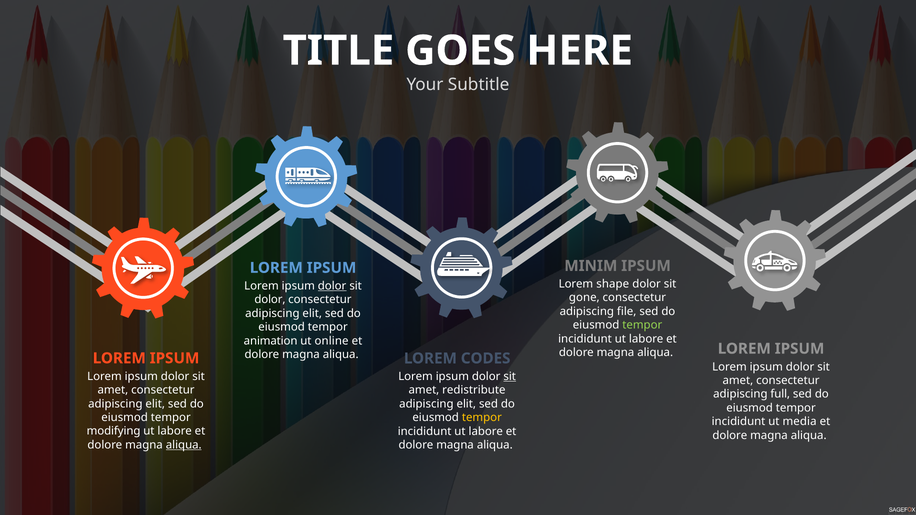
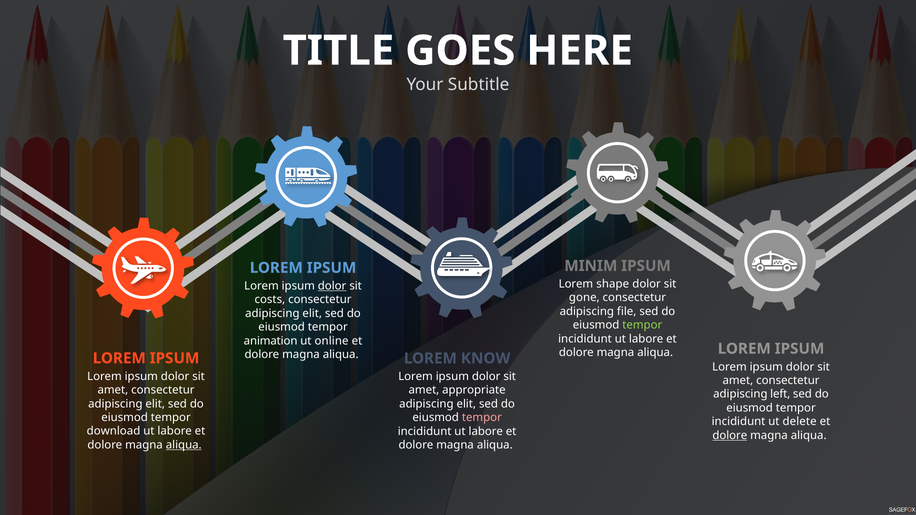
dolor: dolor -> costs (270, 300)
CODES: CODES -> KNOW (486, 359)
sit underline: present -> none (510, 377)
redistribute: redistribute -> appropriate (474, 390)
full: full -> left (780, 394)
tempor colour: yellow -> pink (482, 418)
media: media -> delete (800, 422)
modifying: modifying -> download (114, 431)
dolore underline: none -> present (730, 436)
